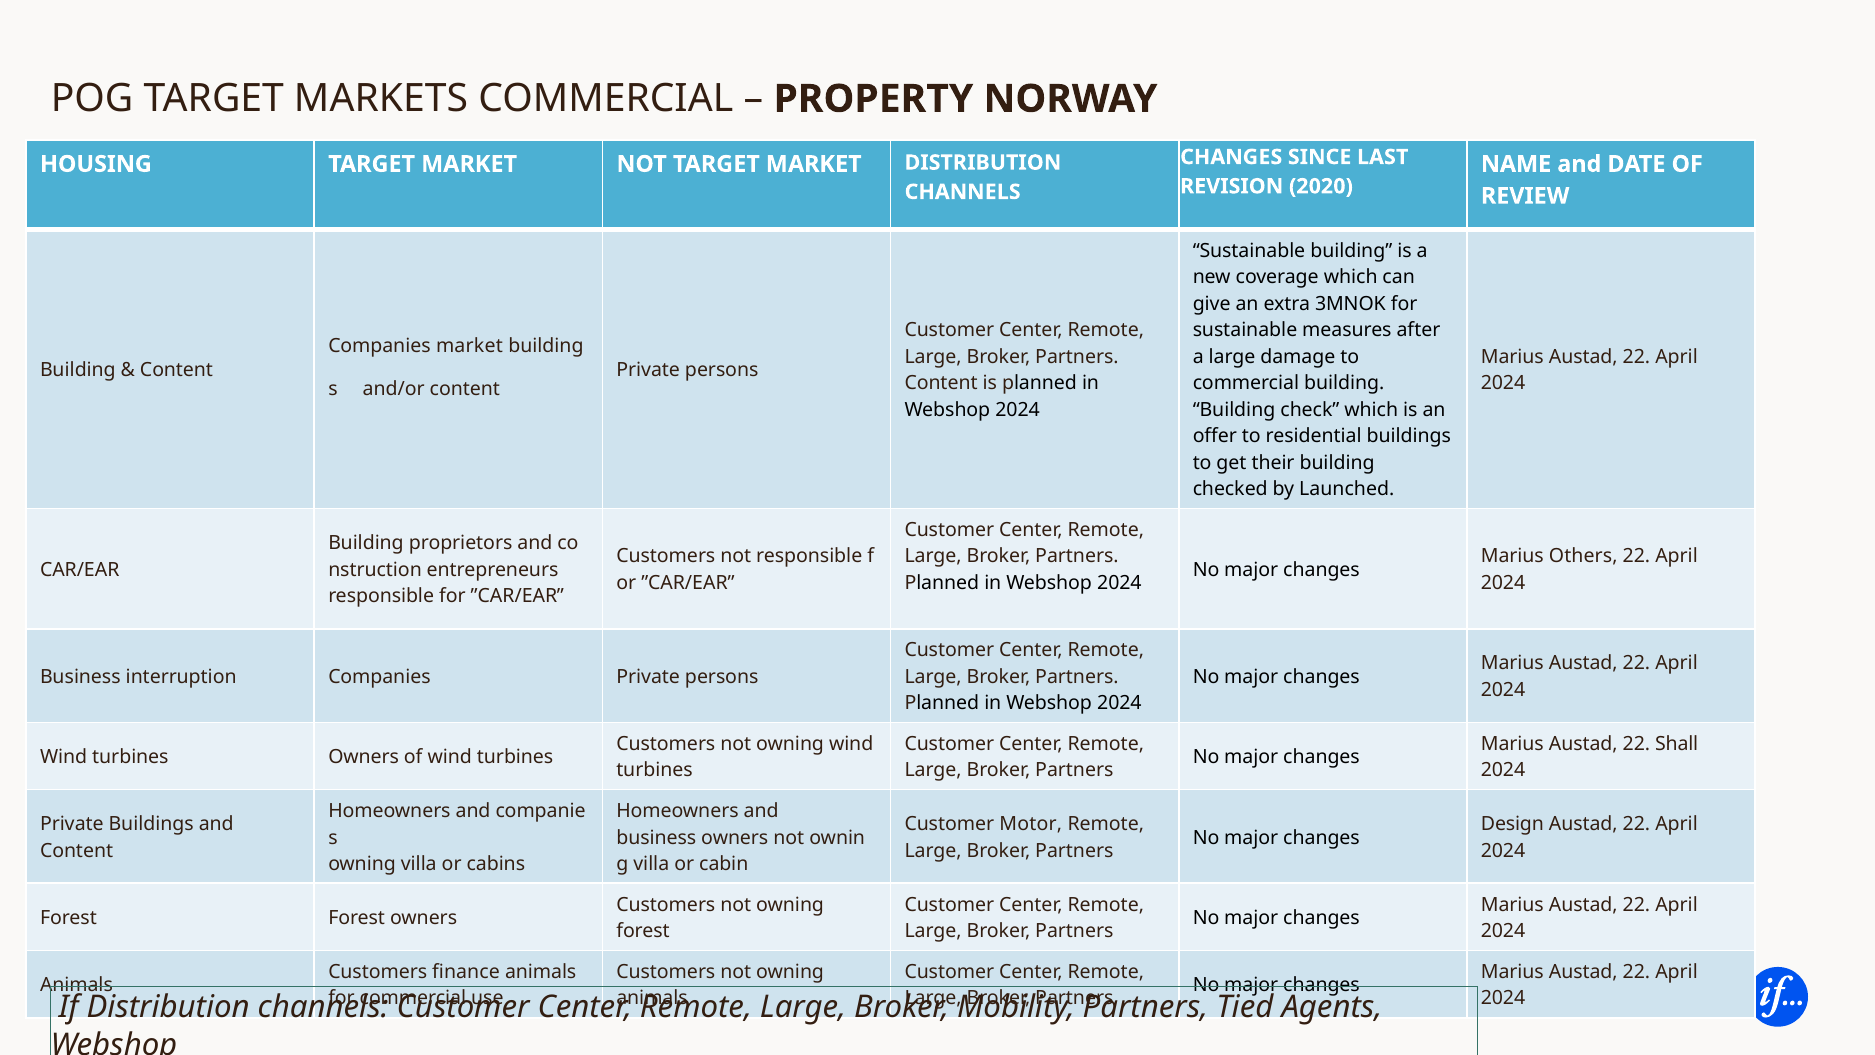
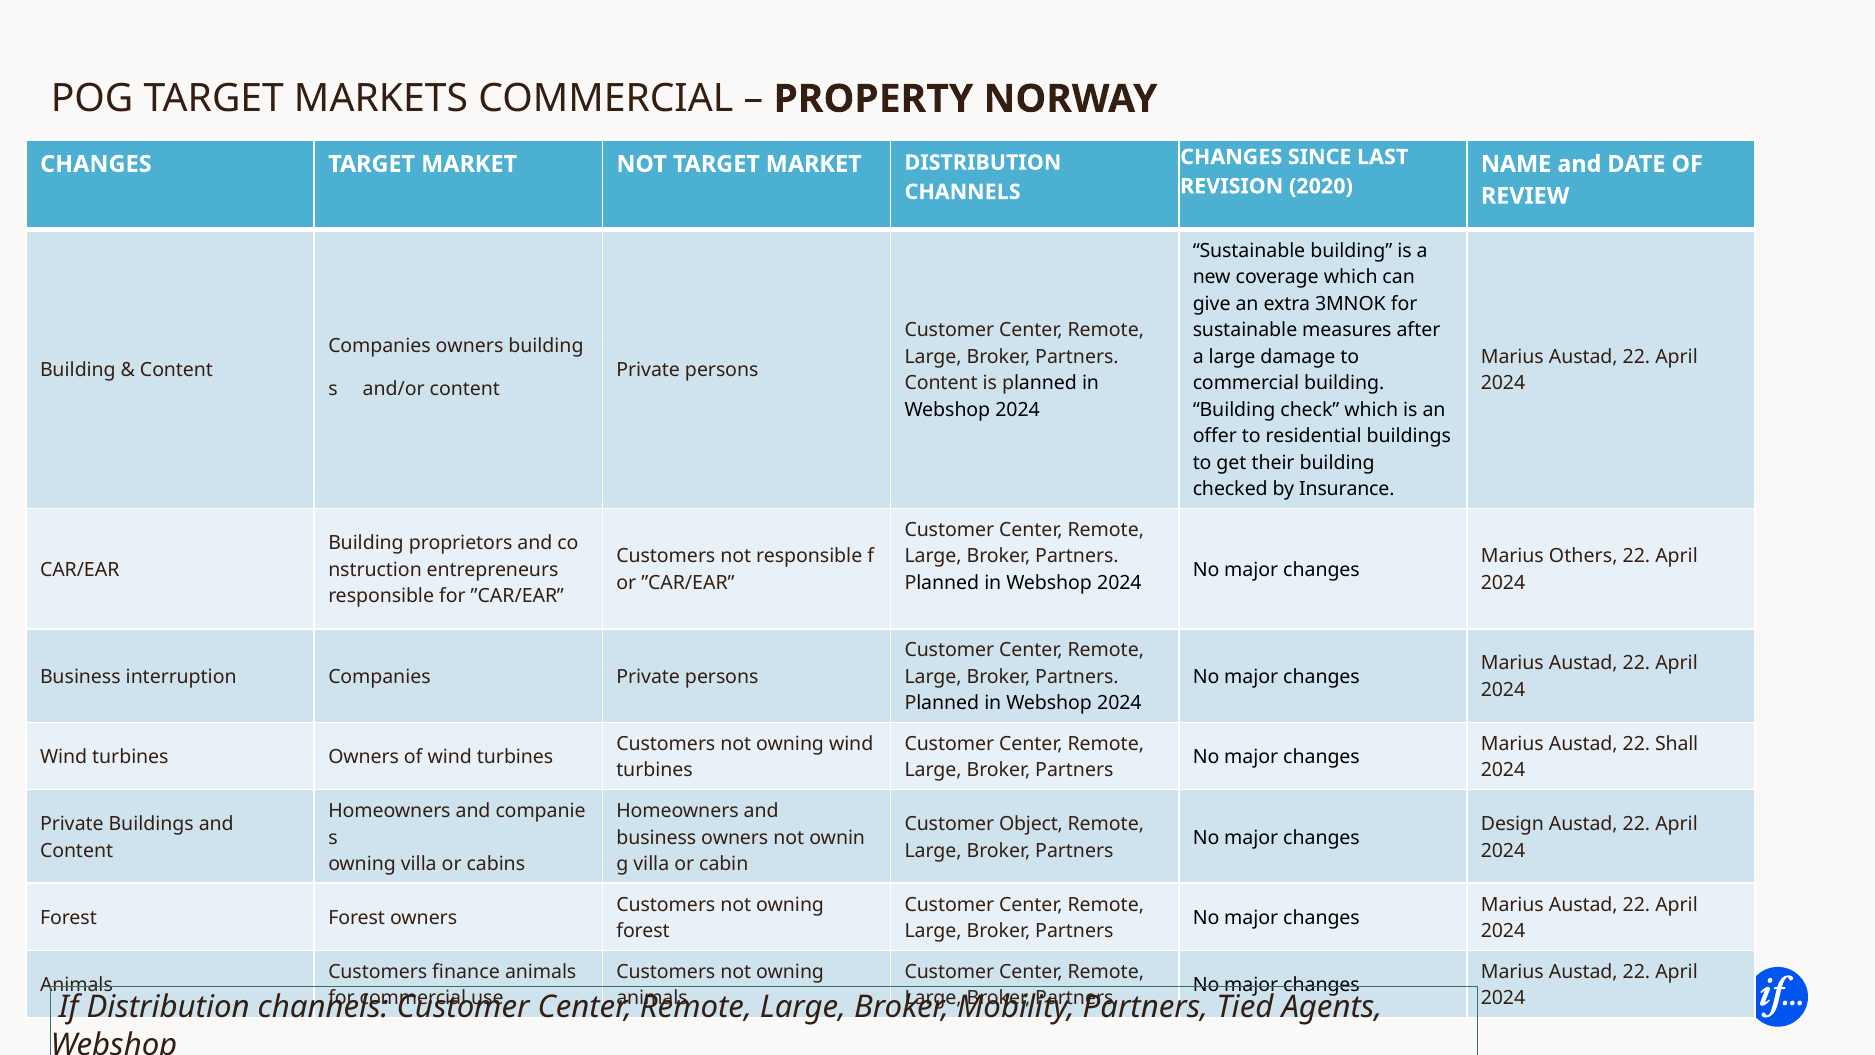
HOUSING: HOUSING -> CHANGES (96, 164)
Companies market: market -> owners (470, 346)
Launched: Launched -> Insurance (1347, 489)
Motor: Motor -> Object (1031, 824)
